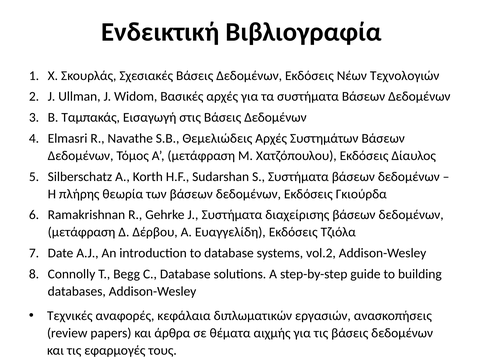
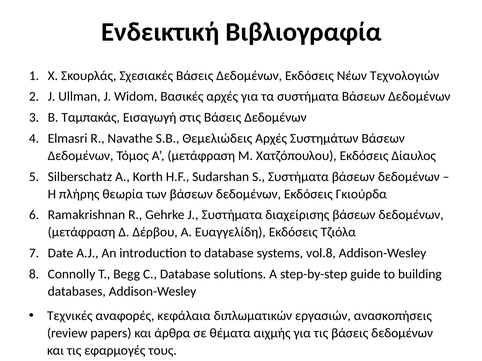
vol.2: vol.2 -> vol.8 (321, 253)
